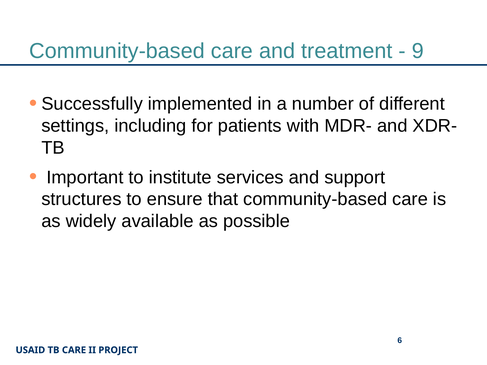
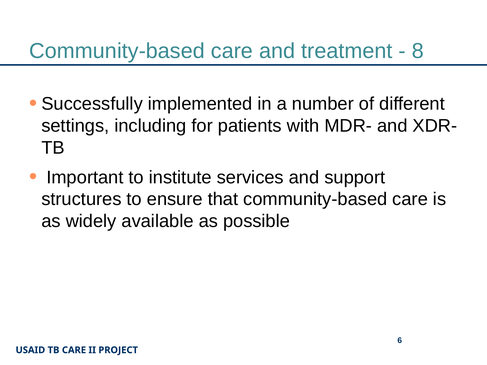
9: 9 -> 8 (418, 51)
